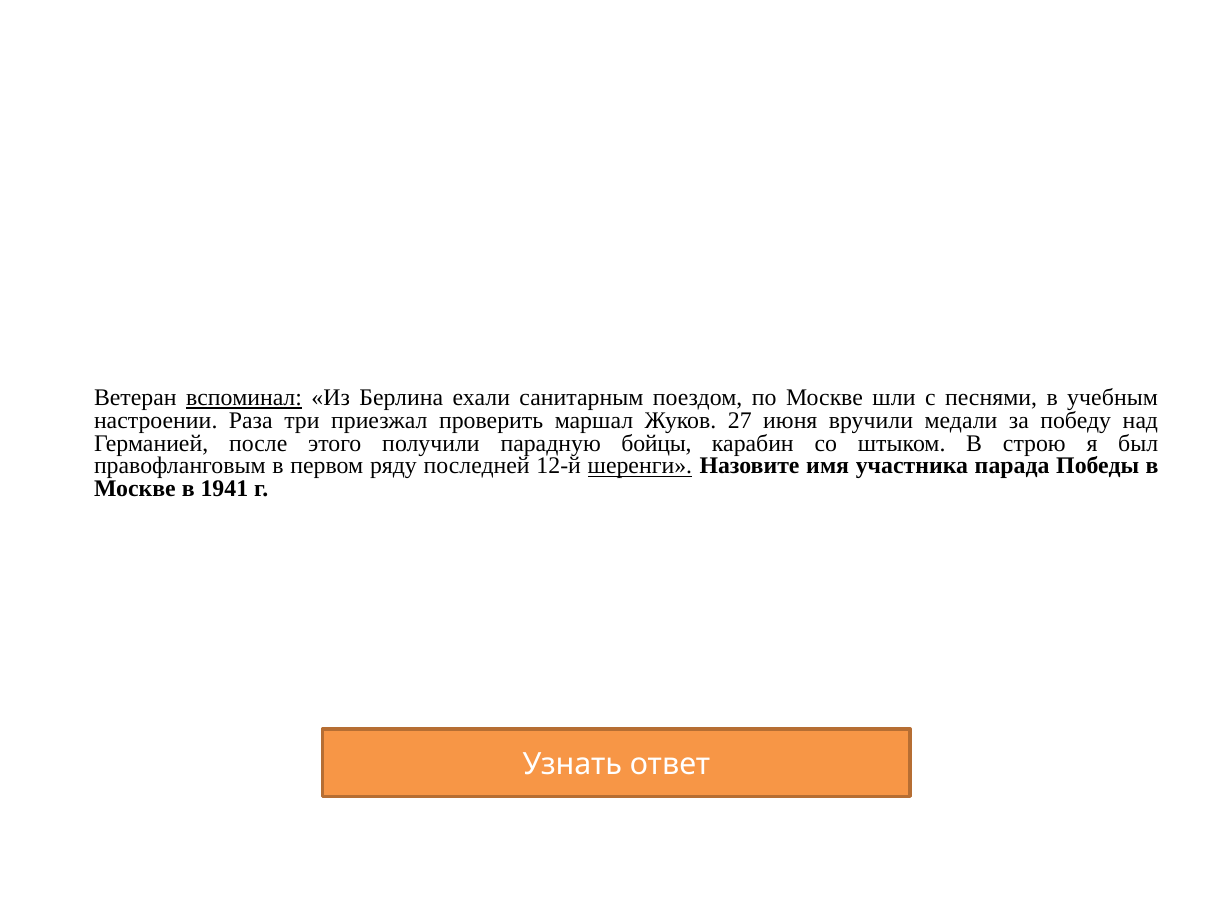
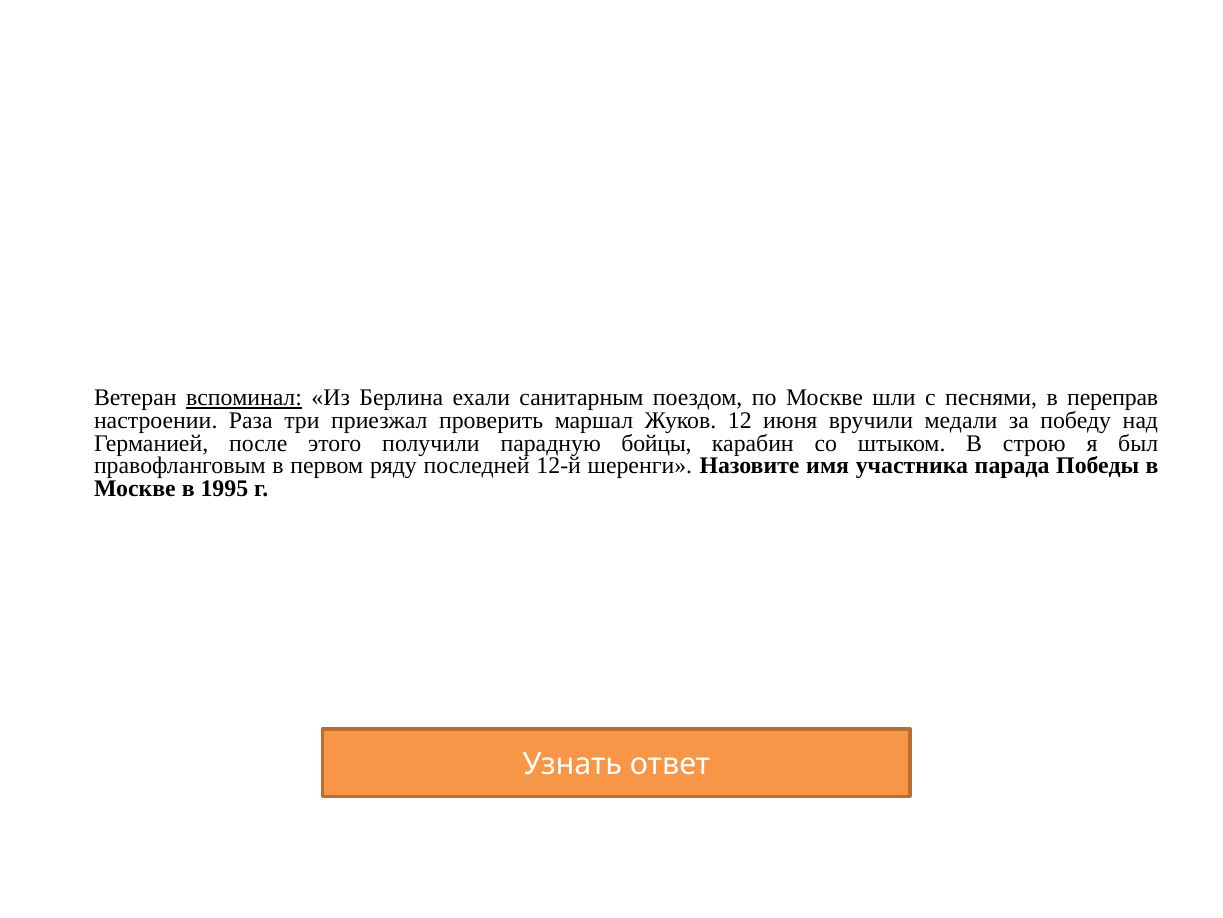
учебным: учебным -> переправ (1113, 397)
27: 27 -> 12 (740, 420)
шеренги underline: present -> none (640, 466)
1941: 1941 -> 1995 (224, 489)
